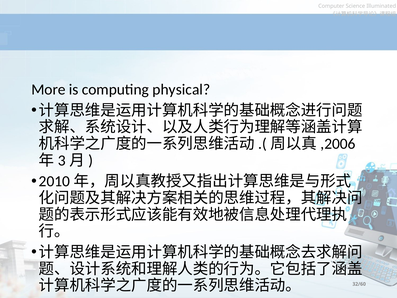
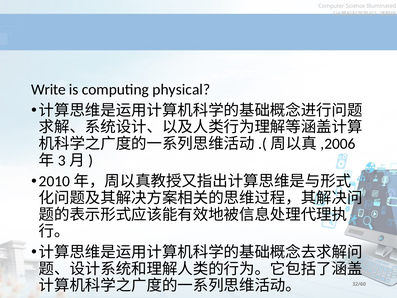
More: More -> Write (48, 89)
